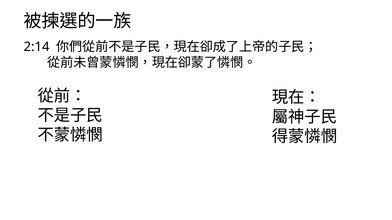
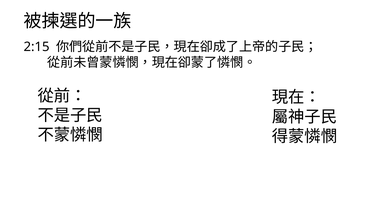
2:14: 2:14 -> 2:15 (37, 47)
